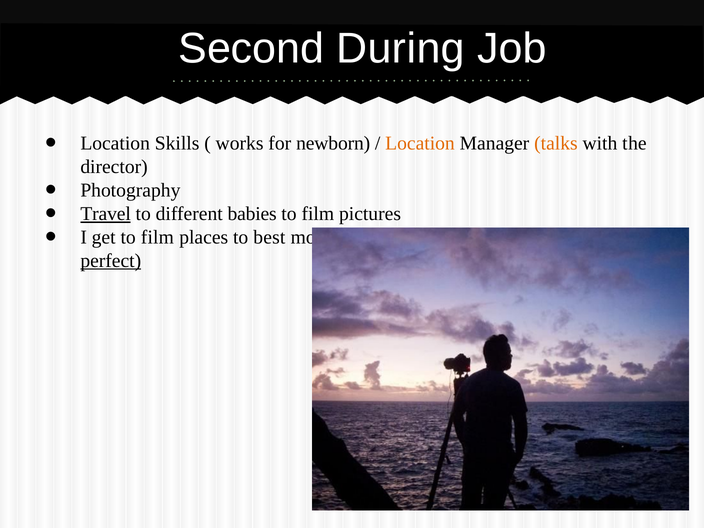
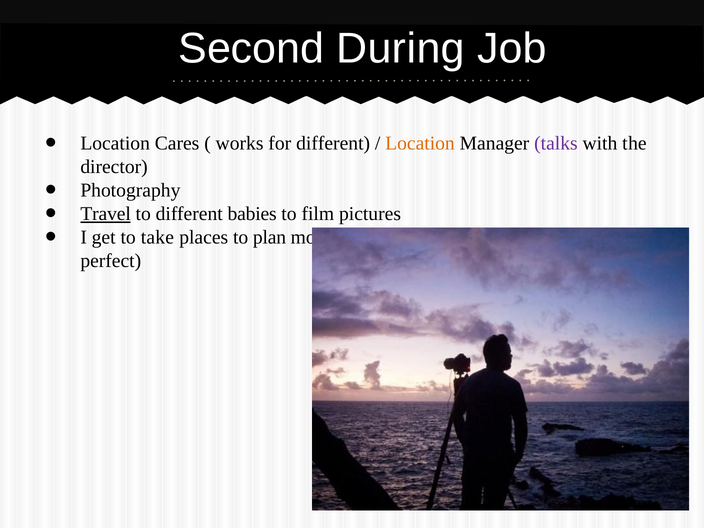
Skills: Skills -> Cares (177, 143)
for newborn: newborn -> different (333, 143)
talks colour: orange -> purple (556, 143)
get to film: film -> take (157, 237)
best: best -> plan (270, 237)
perfect underline: present -> none (111, 261)
